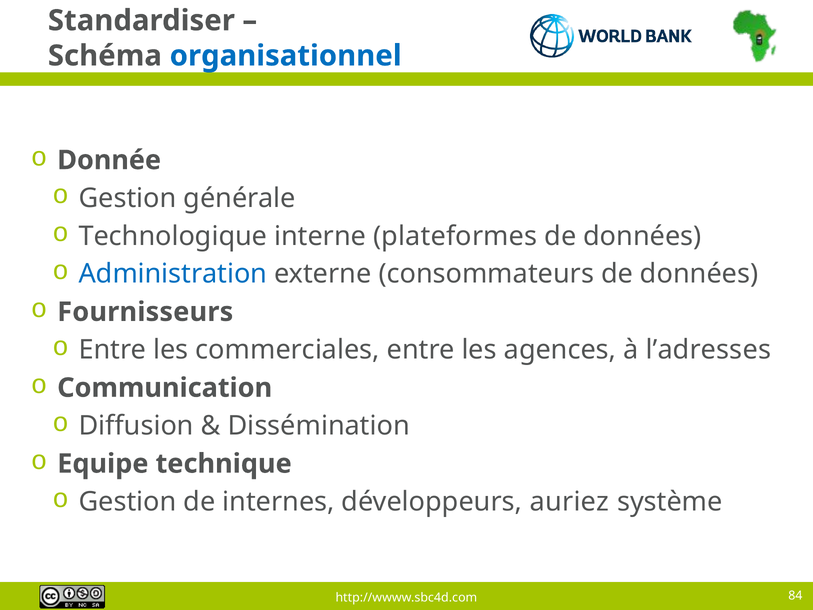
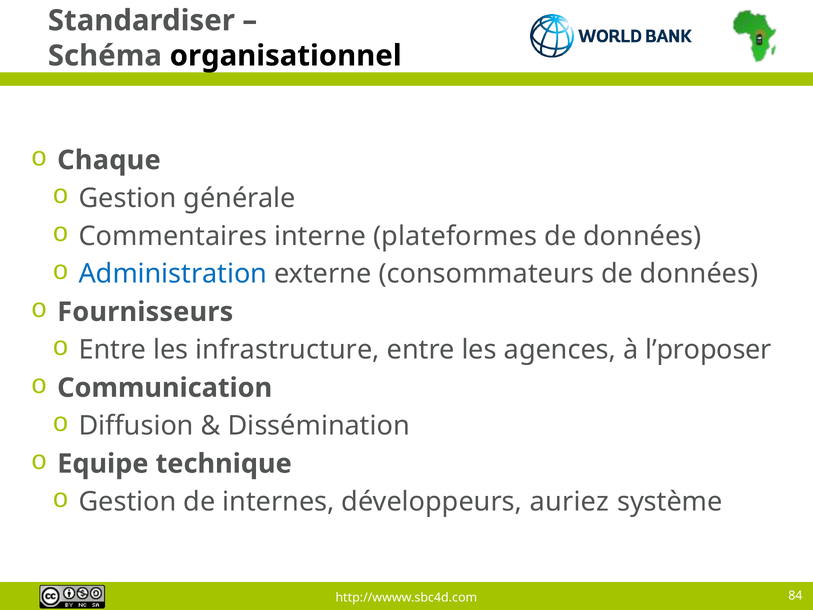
organisationnel colour: blue -> black (286, 56)
Donnée: Donnée -> Chaque (109, 160)
Technologique: Technologique -> Commentaires (173, 236)
commerciales: commerciales -> infrastructure (288, 350)
l’adresses: l’adresses -> l’proposer (708, 350)
